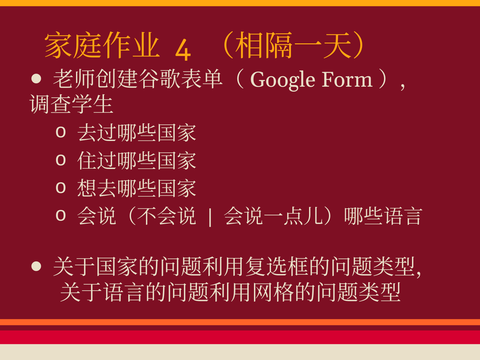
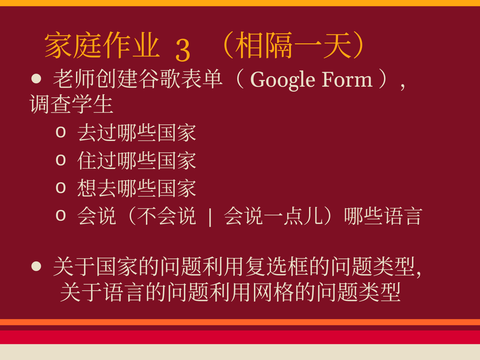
4: 4 -> 3 (183, 46)
